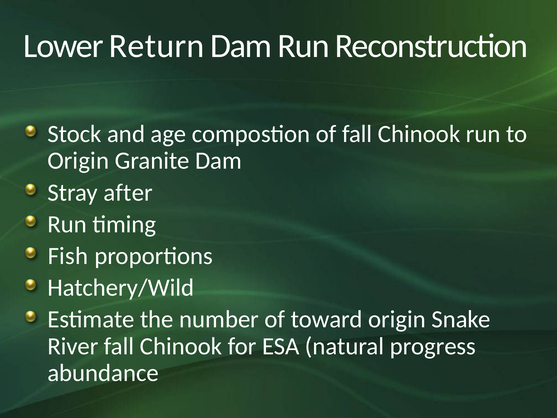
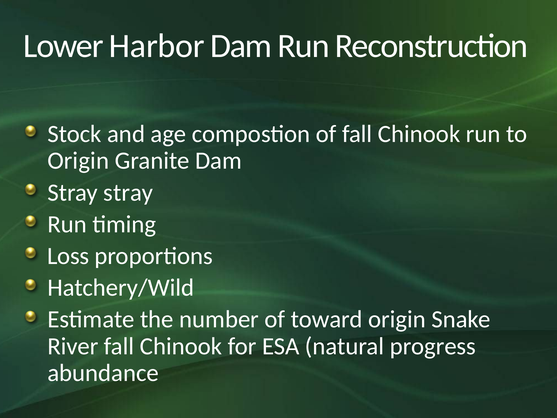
Return: Return -> Harbor (157, 46)
Stray after: after -> stray (128, 192)
Fish: Fish -> Loss (68, 256)
